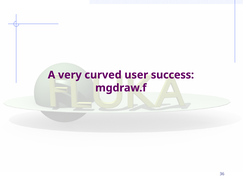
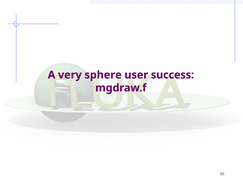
curved: curved -> sphere (103, 75)
